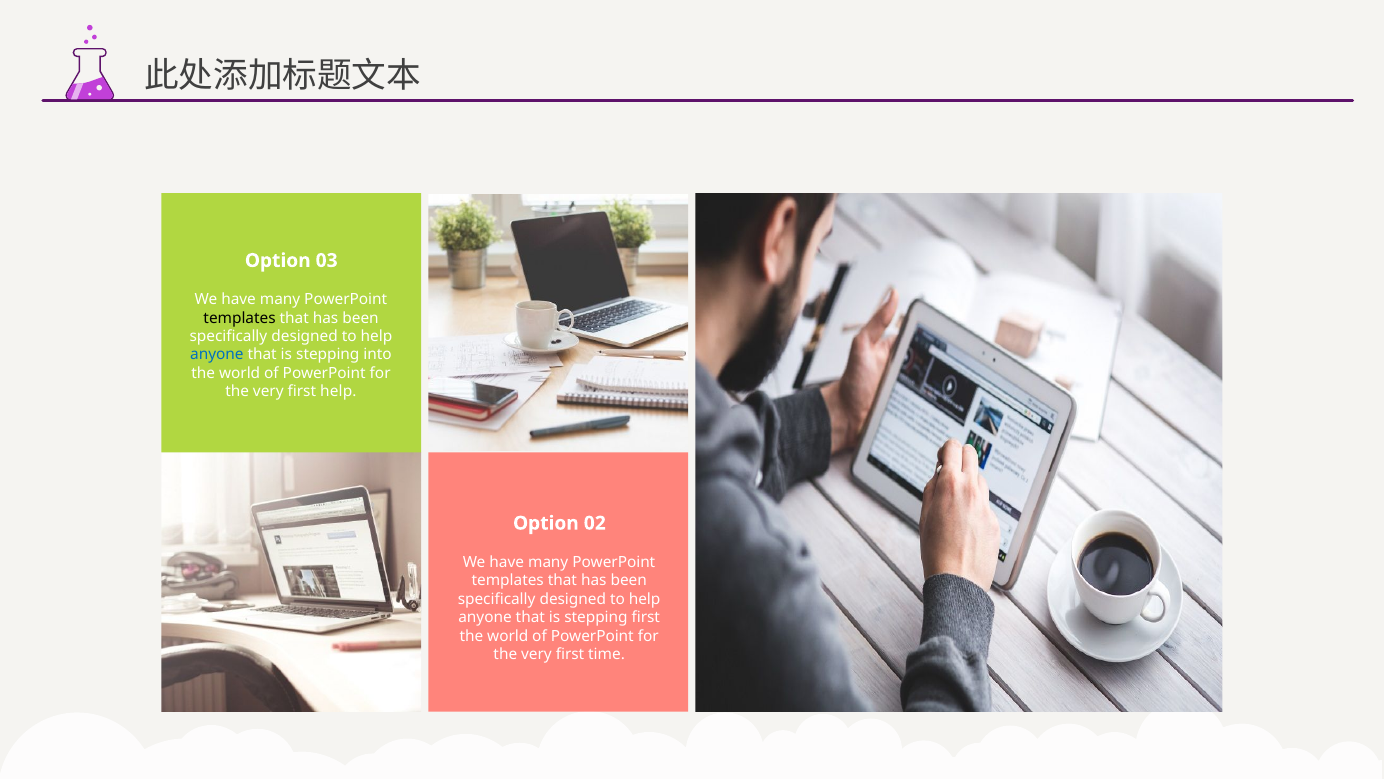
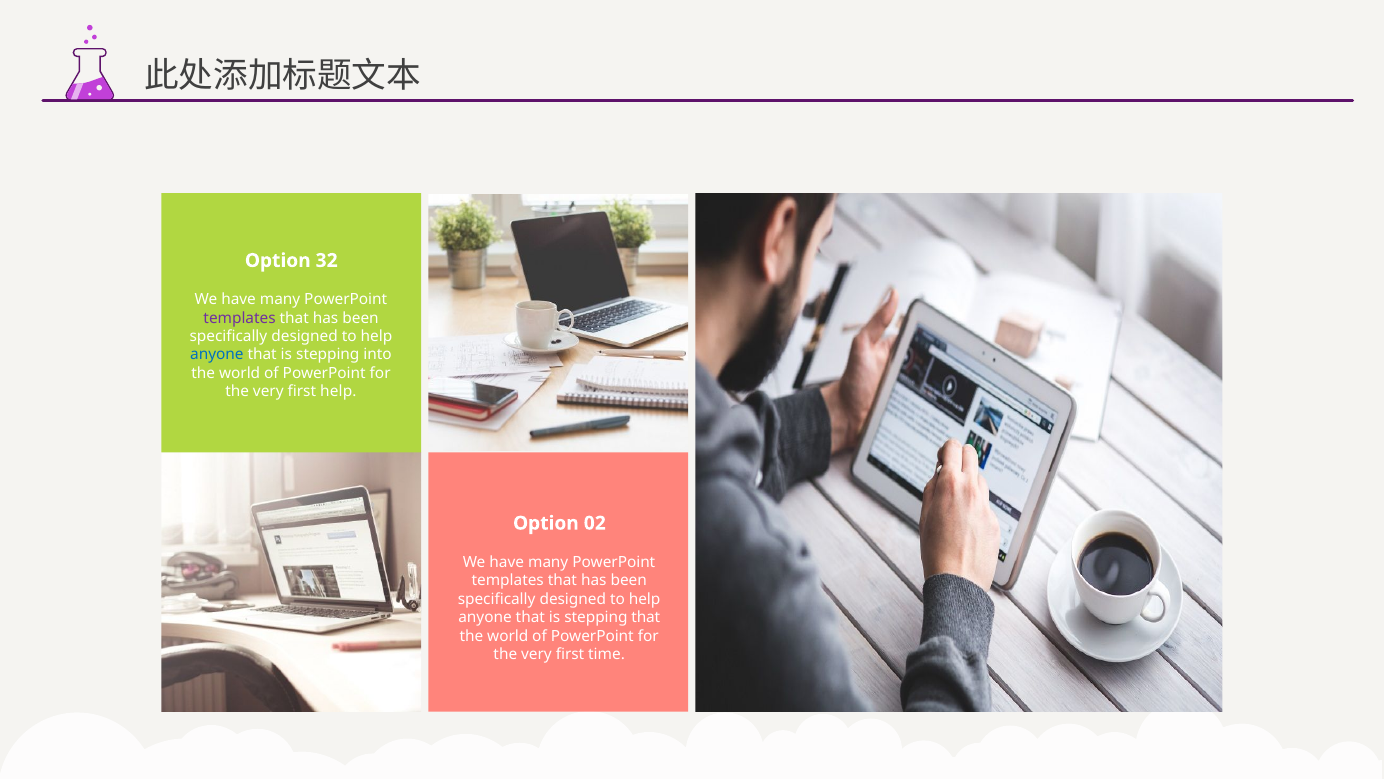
03: 03 -> 32 (327, 260)
templates colour: black -> purple (240, 318)
stepping first: first -> that (646, 617)
